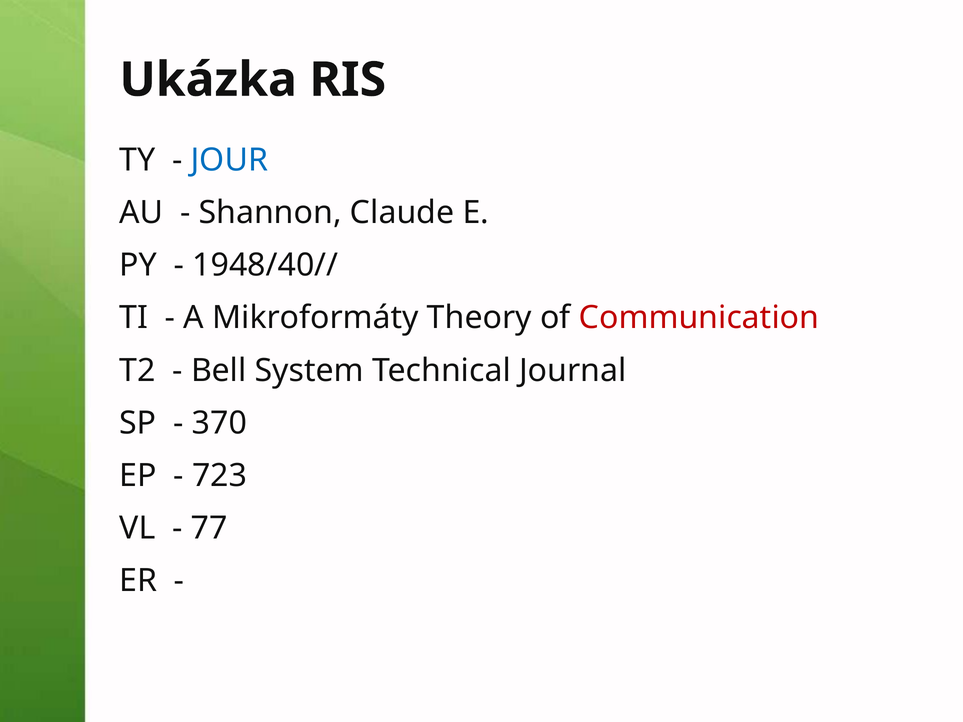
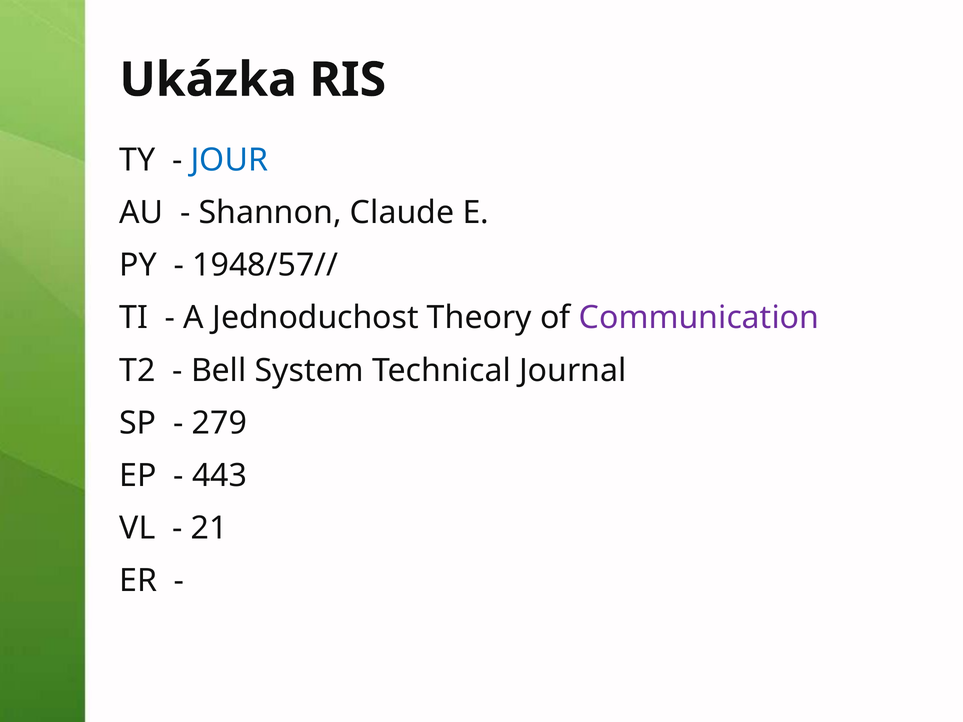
1948/40//: 1948/40// -> 1948/57// (265, 265)
Mikroformáty: Mikroformáty -> Jednoduchost (315, 318)
Communication colour: red -> purple (699, 318)
370: 370 -> 279 (219, 423)
723: 723 -> 443 (220, 476)
77: 77 -> 21 (209, 528)
